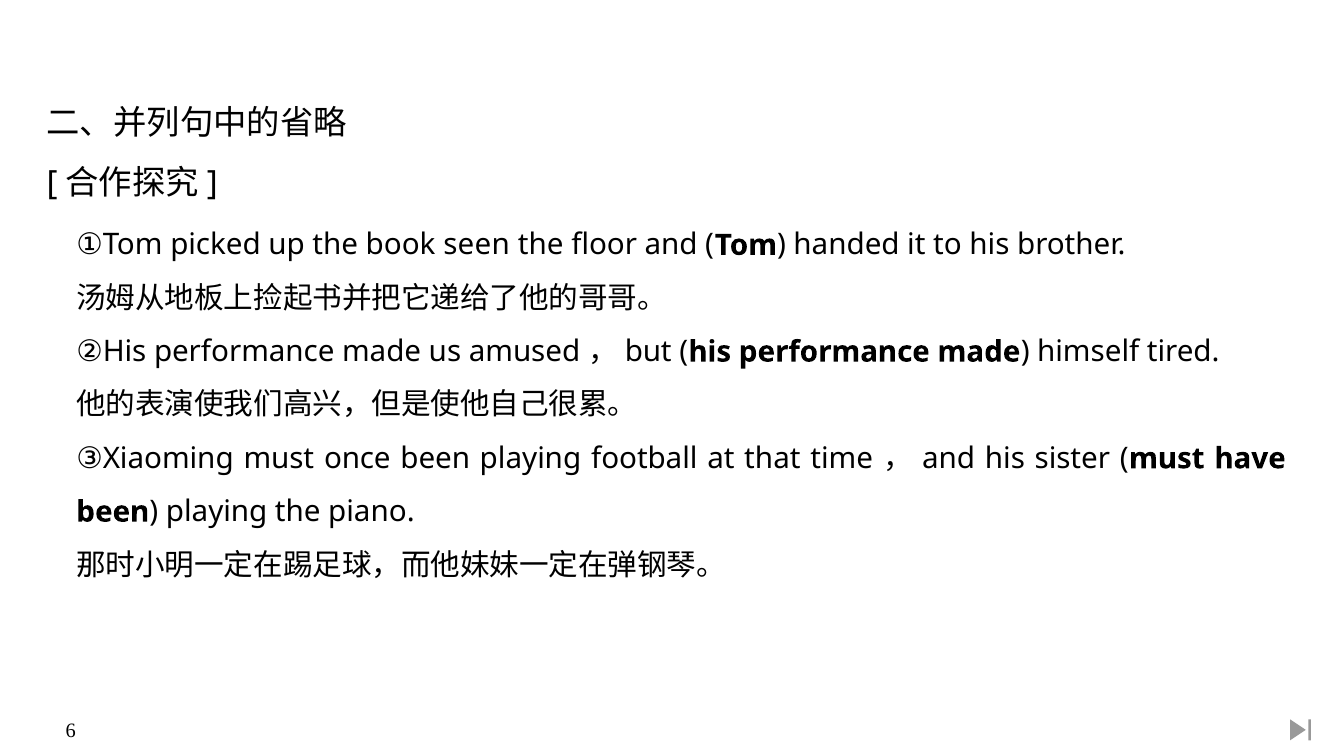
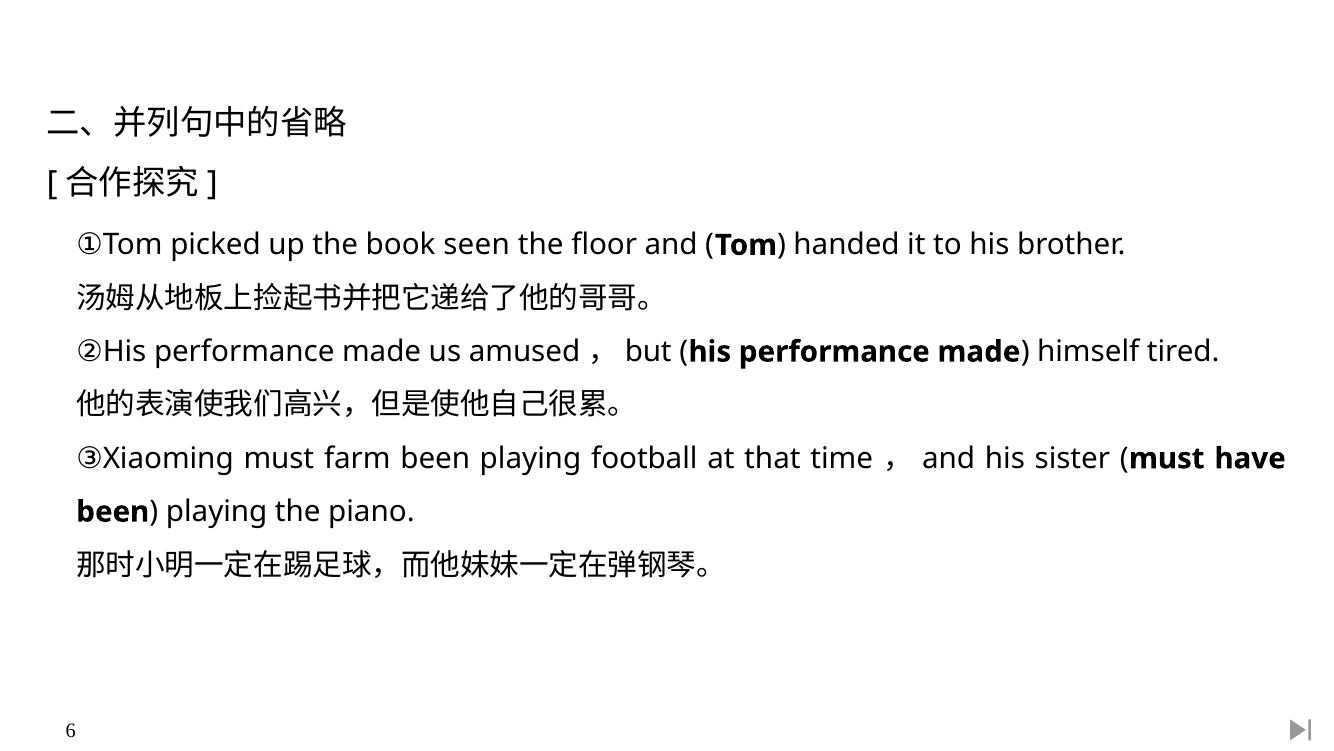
once: once -> farm (357, 458)
